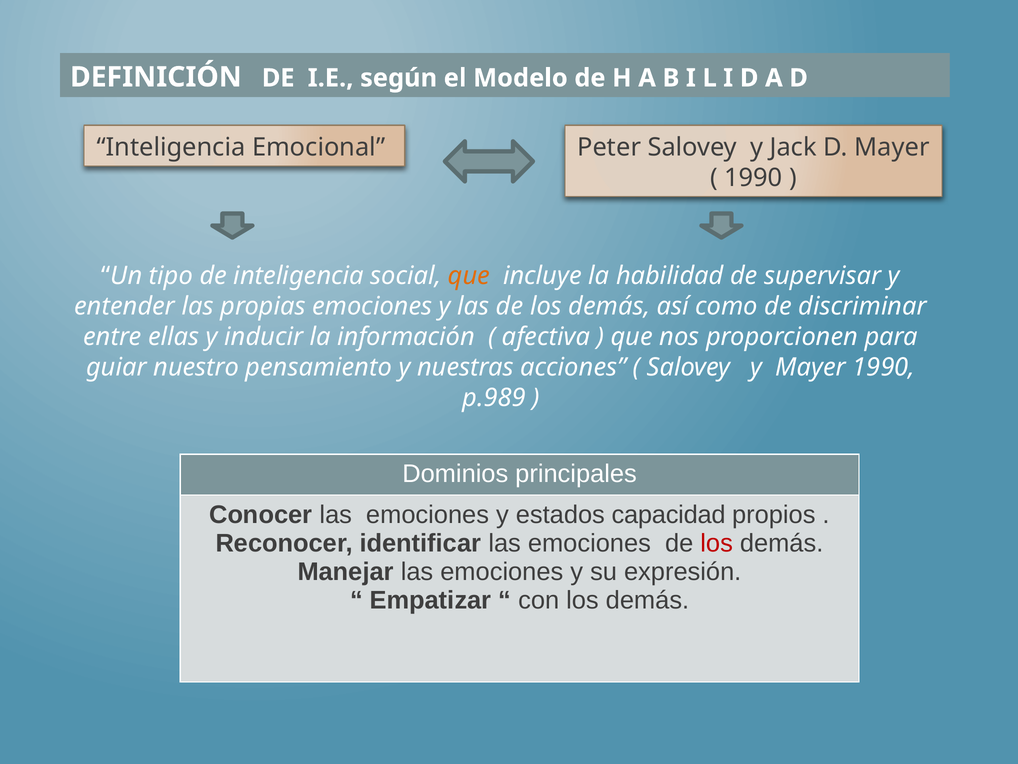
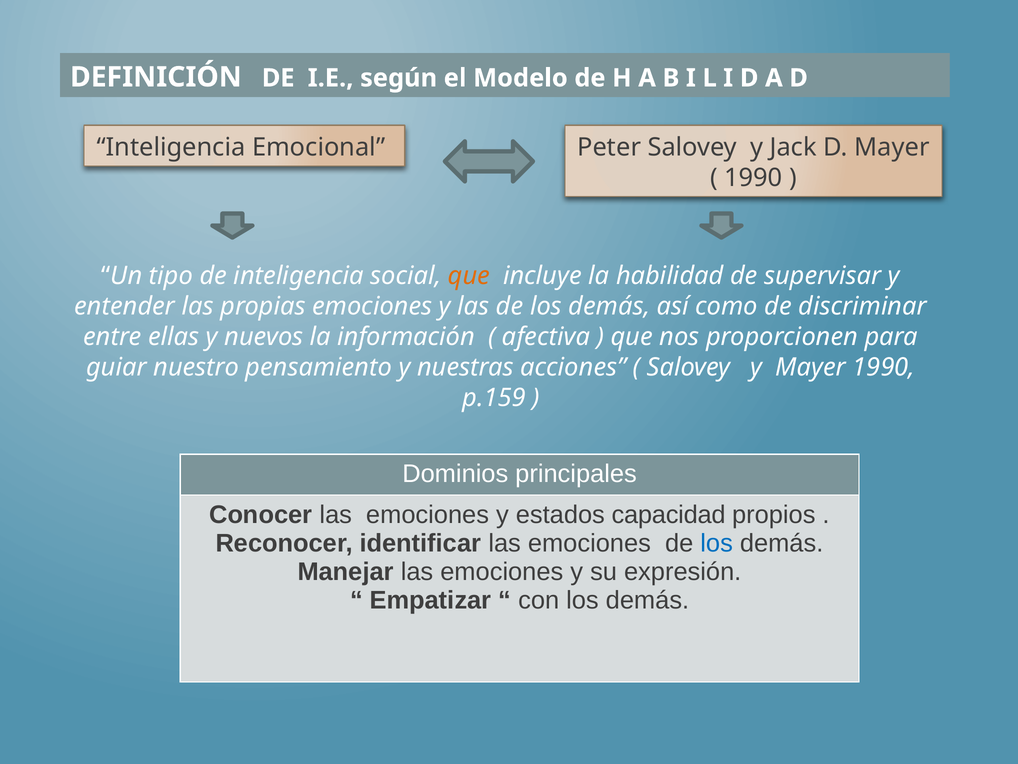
inducir: inducir -> nuevos (264, 337)
p.989: p.989 -> p.159 (494, 398)
los colour: red -> blue (717, 543)
